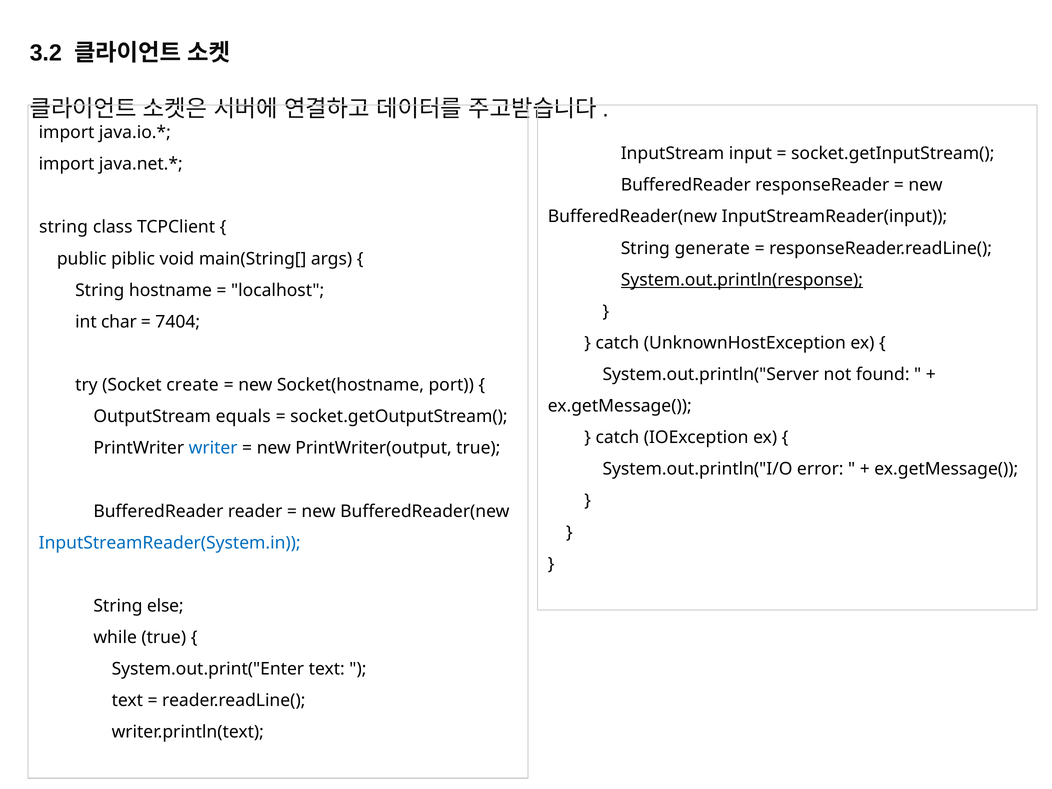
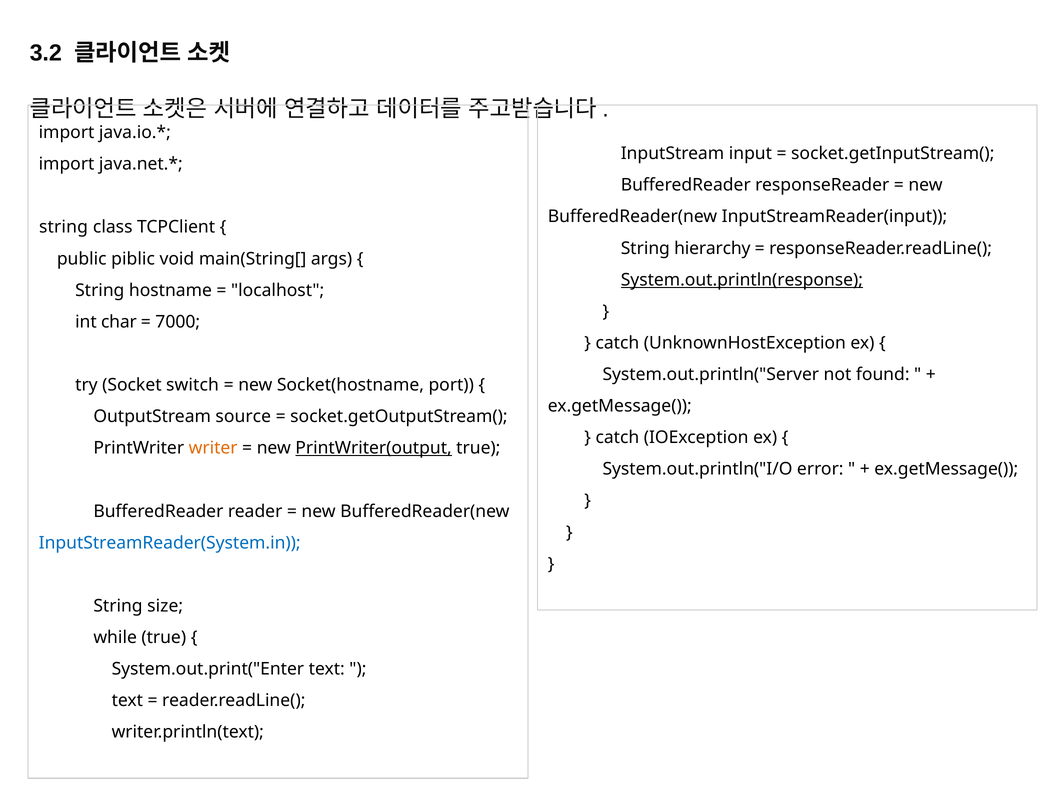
generate: generate -> hierarchy (712, 248)
7404: 7404 -> 7000 (178, 322)
create: create -> switch (193, 385)
equals: equals -> source (243, 417)
writer colour: blue -> orange (213, 448)
PrintWriter(output underline: none -> present (374, 448)
else: else -> size (165, 606)
